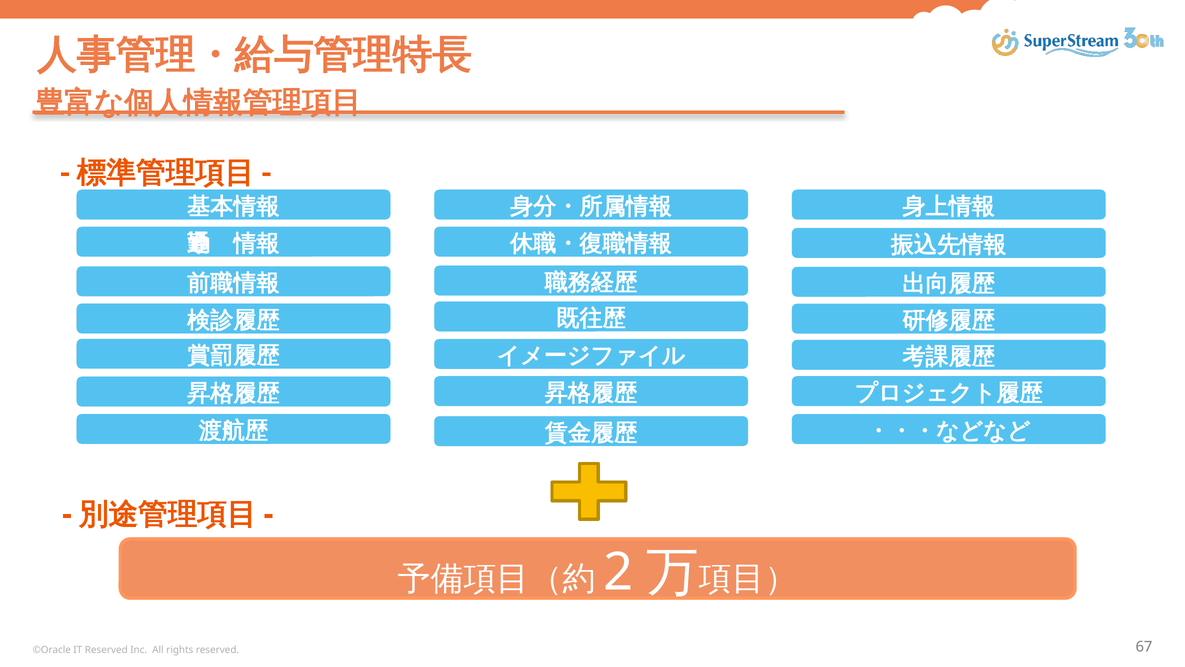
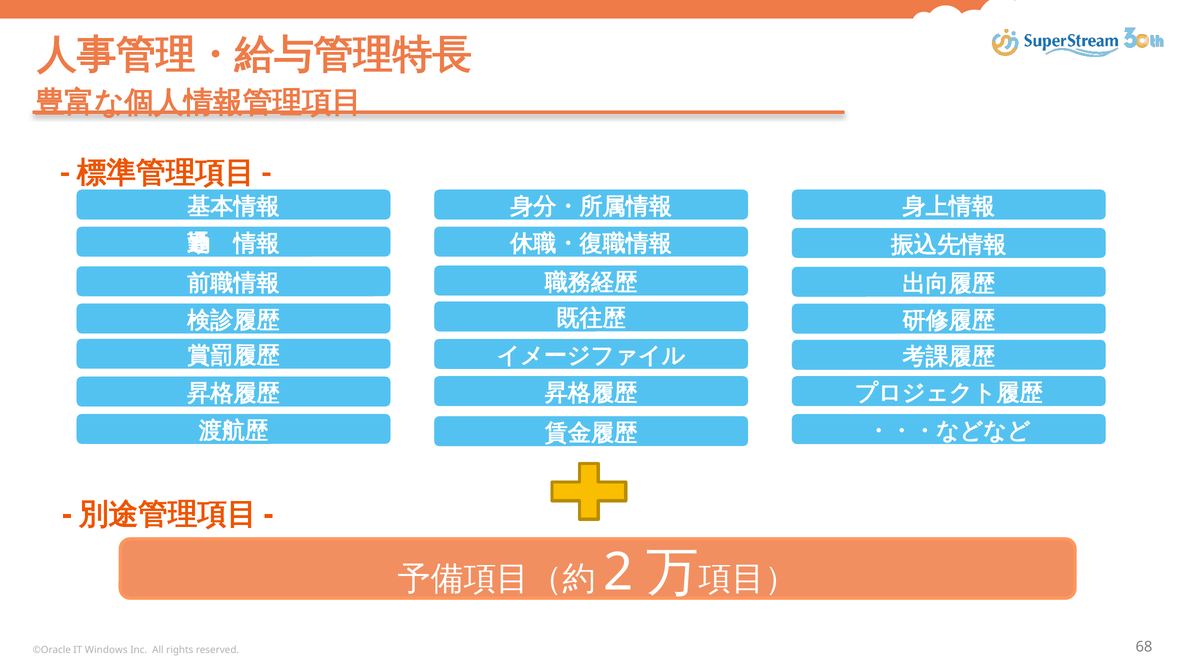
IT Reserved: Reserved -> Windows (106, 650)
67: 67 -> 68 (1144, 646)
